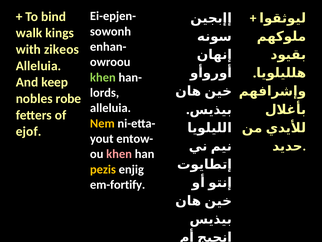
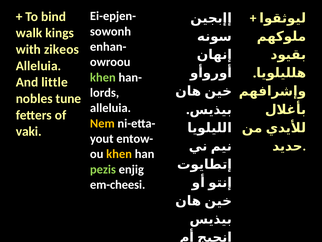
keep: keep -> little (55, 82)
robe: robe -> tune (68, 98)
ejof: ejof -> vaki (29, 131)
khen colour: pink -> yellow (119, 154)
pezis colour: yellow -> light green (103, 169)
em-fortify: em-fortify -> em-cheesi (118, 184)
